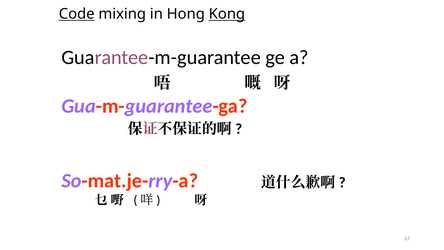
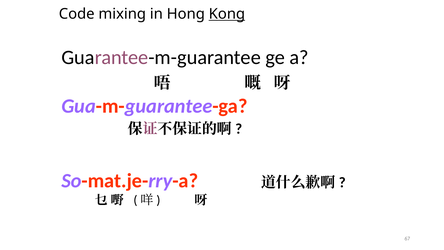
Code underline: present -> none (77, 14)
